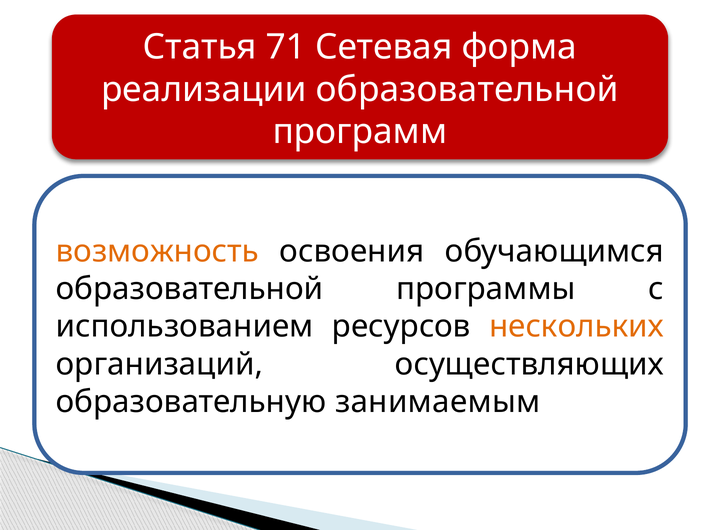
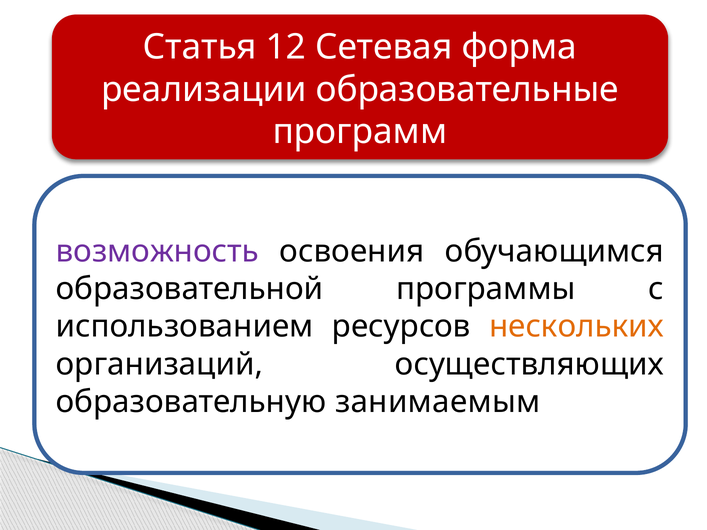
71: 71 -> 12 (286, 47)
реализации образовательной: образовательной -> образовательные (467, 89)
возможность colour: orange -> purple (157, 251)
